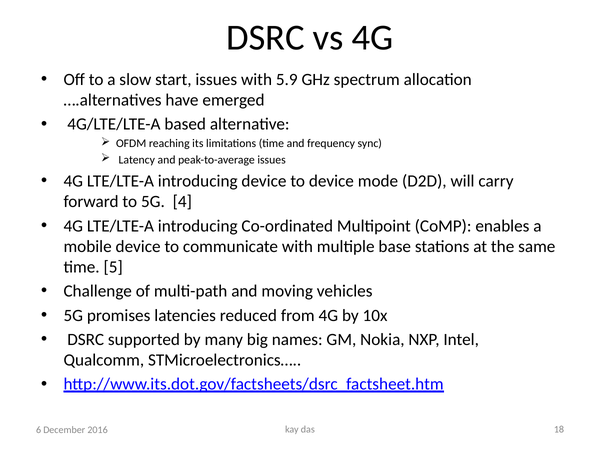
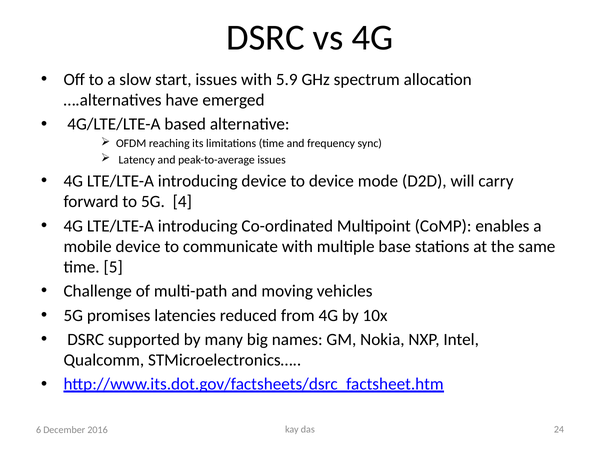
18: 18 -> 24 (559, 430)
